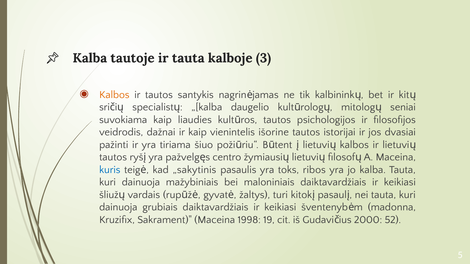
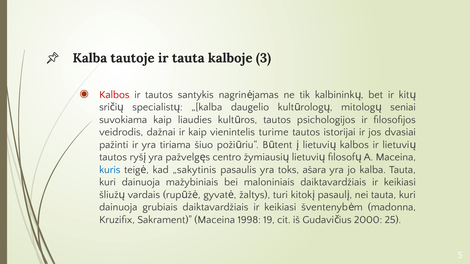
Kalbos colour: orange -> red (114, 95)
išorine: išorine -> turime (274, 132)
ribos: ribos -> ašara (314, 170)
52: 52 -> 25 (393, 220)
